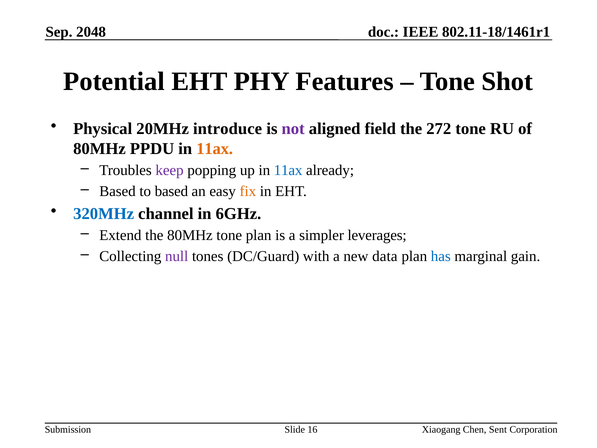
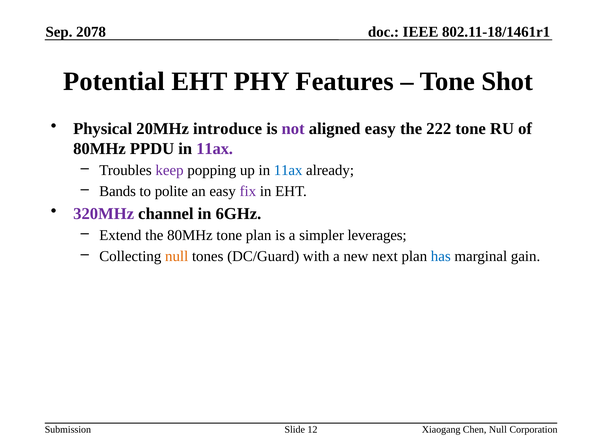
2048: 2048 -> 2078 (91, 32)
aligned field: field -> easy (380, 129)
272: 272 -> 222 (439, 129)
11ax colour: orange -> purple (215, 148)
Based: Based -> Bands (118, 191)
to based: based -> polite (171, 191)
fix colour: orange -> purple (248, 191)
320MHz colour: blue -> purple (104, 213)
null colour: purple -> orange (177, 256)
data: data -> next (385, 256)
16: 16 -> 12 (312, 429)
Chen Sent: Sent -> Null (498, 429)
